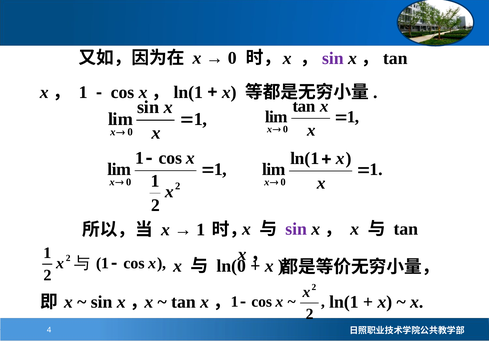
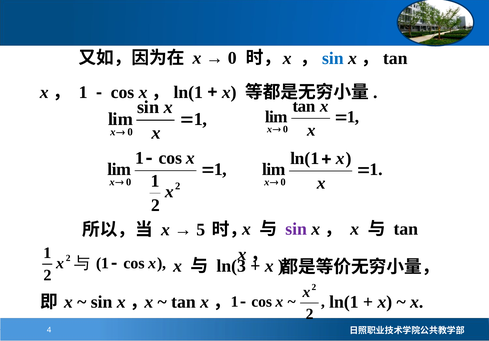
sin colour: purple -> blue (333, 58)
1: 1 -> 5 (201, 230)
ln(0: ln(0 -> ln(3 (231, 266)
